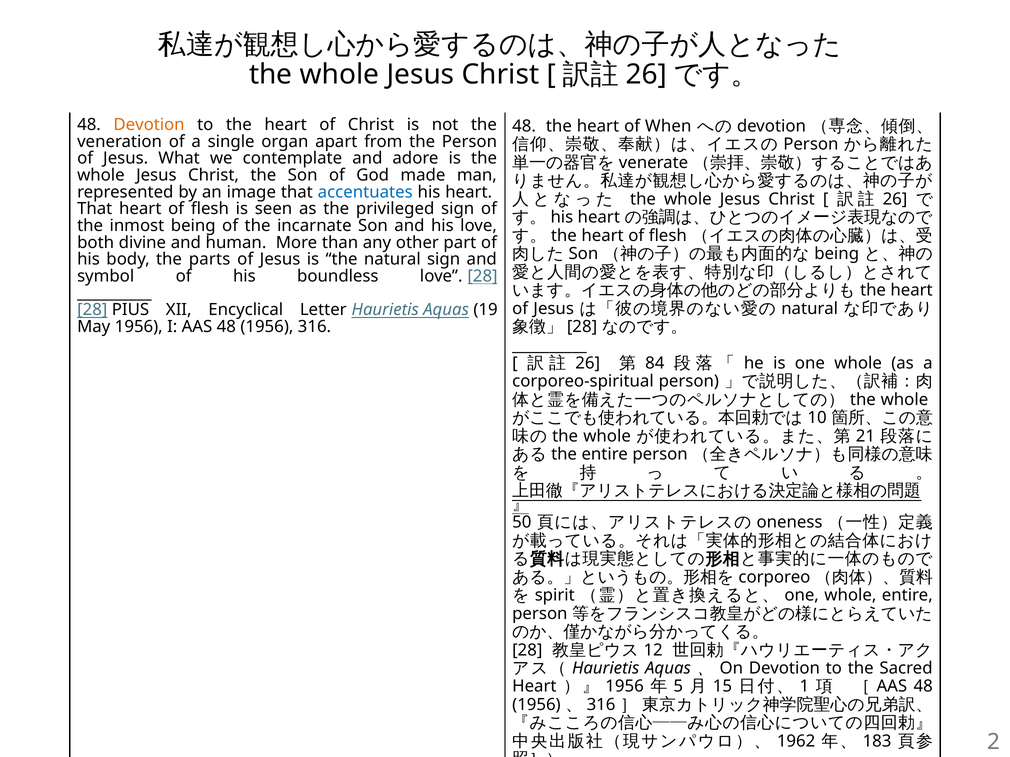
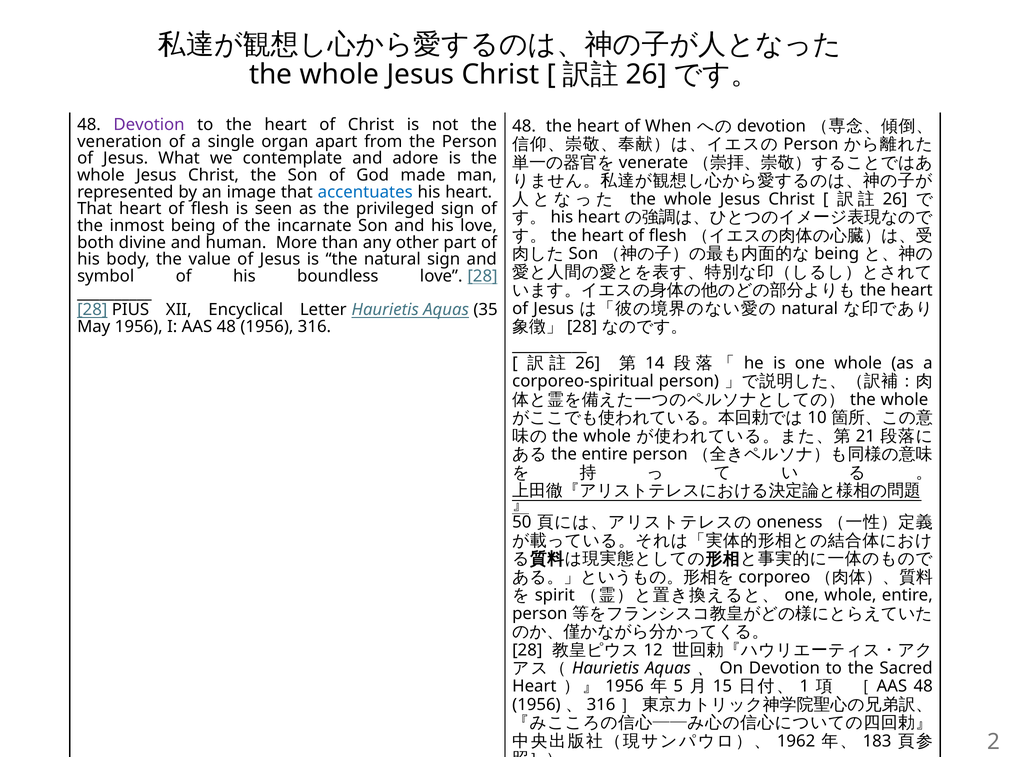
Devotion colour: orange -> purple (149, 125)
parts: parts -> value (210, 259)
19: 19 -> 35 (486, 310)
84: 84 -> 14 (655, 363)
